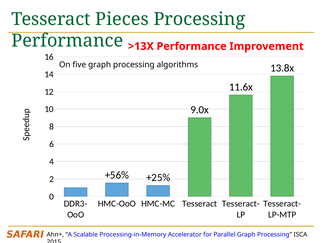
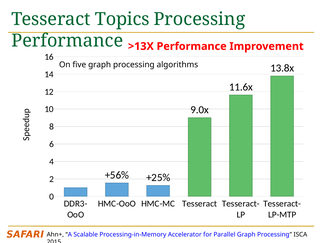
Pieces: Pieces -> Topics (122, 19)
